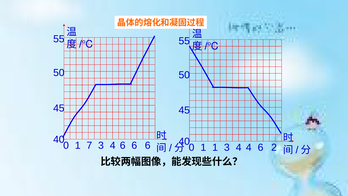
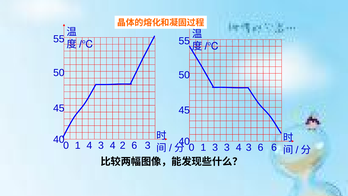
1 7: 7 -> 4 (89, 145)
3 4 6: 6 -> 2 (123, 145)
6: 6 -> 3 (148, 145)
1 1: 1 -> 3 (215, 147)
3 4 4: 4 -> 3 (249, 147)
6 2: 2 -> 6 (274, 147)
